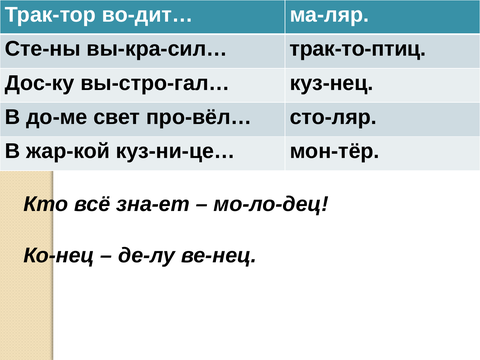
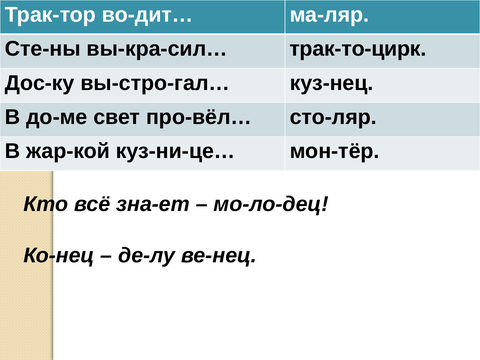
трак-то-птиц: трак-то-птиц -> трак-то-цирк (358, 49)
